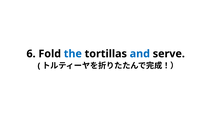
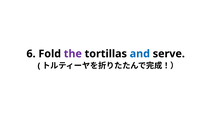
the colour: blue -> purple (73, 54)
